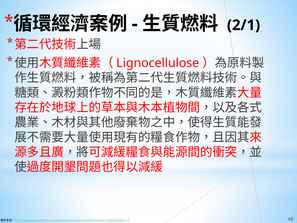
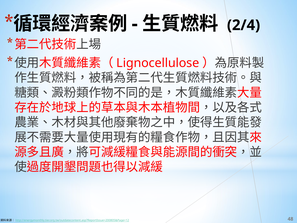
2/1: 2/1 -> 2/4 (244, 25)
